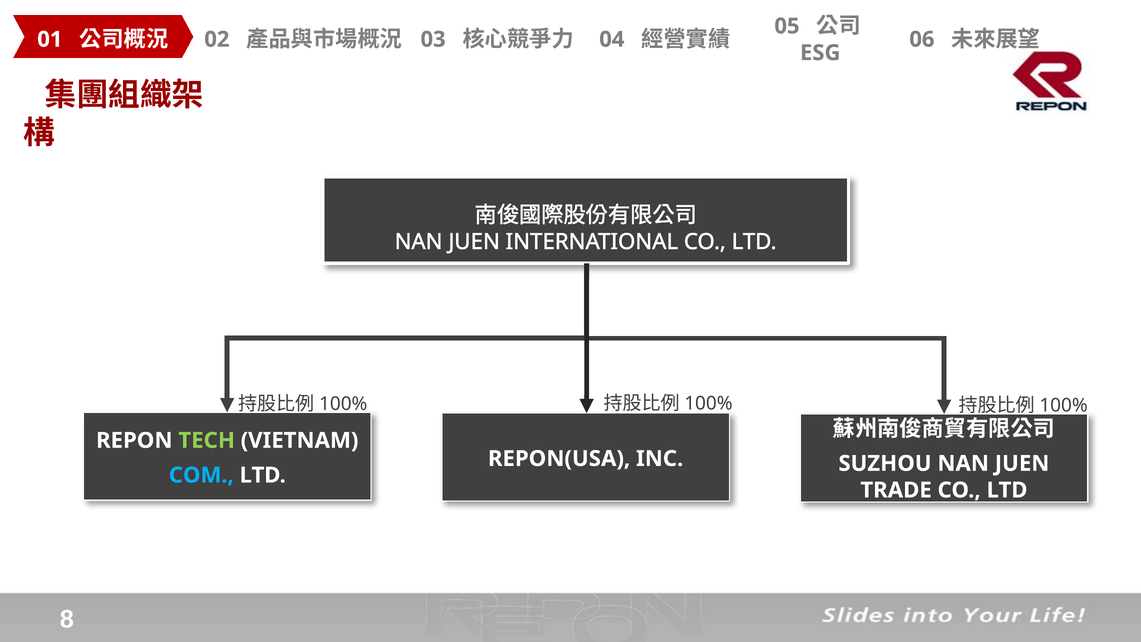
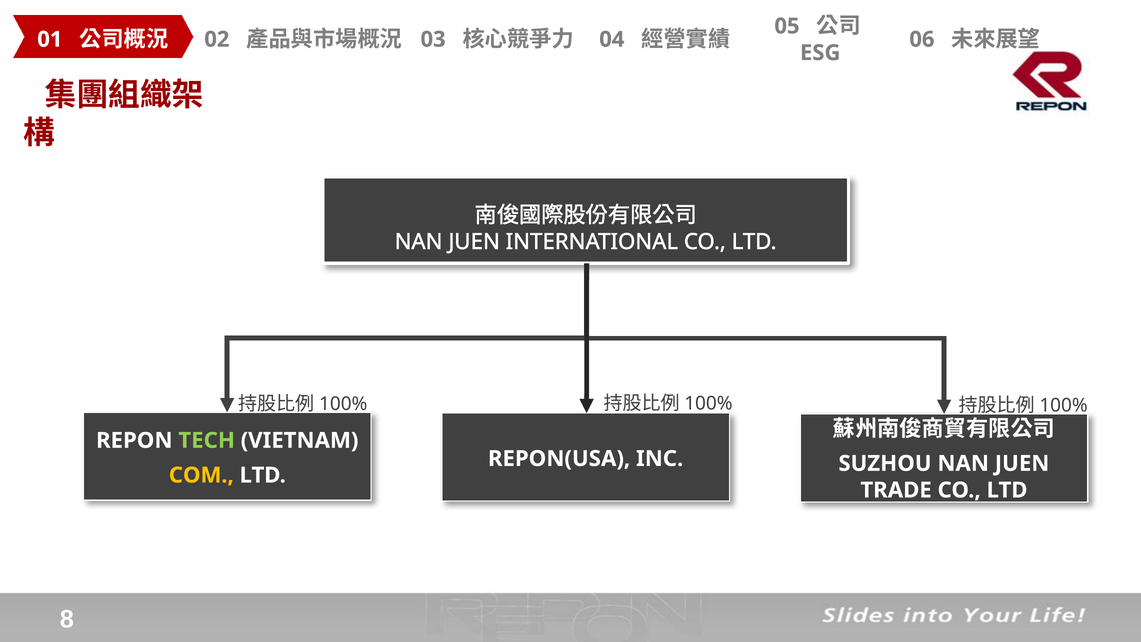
COM colour: light blue -> yellow (201, 475)
